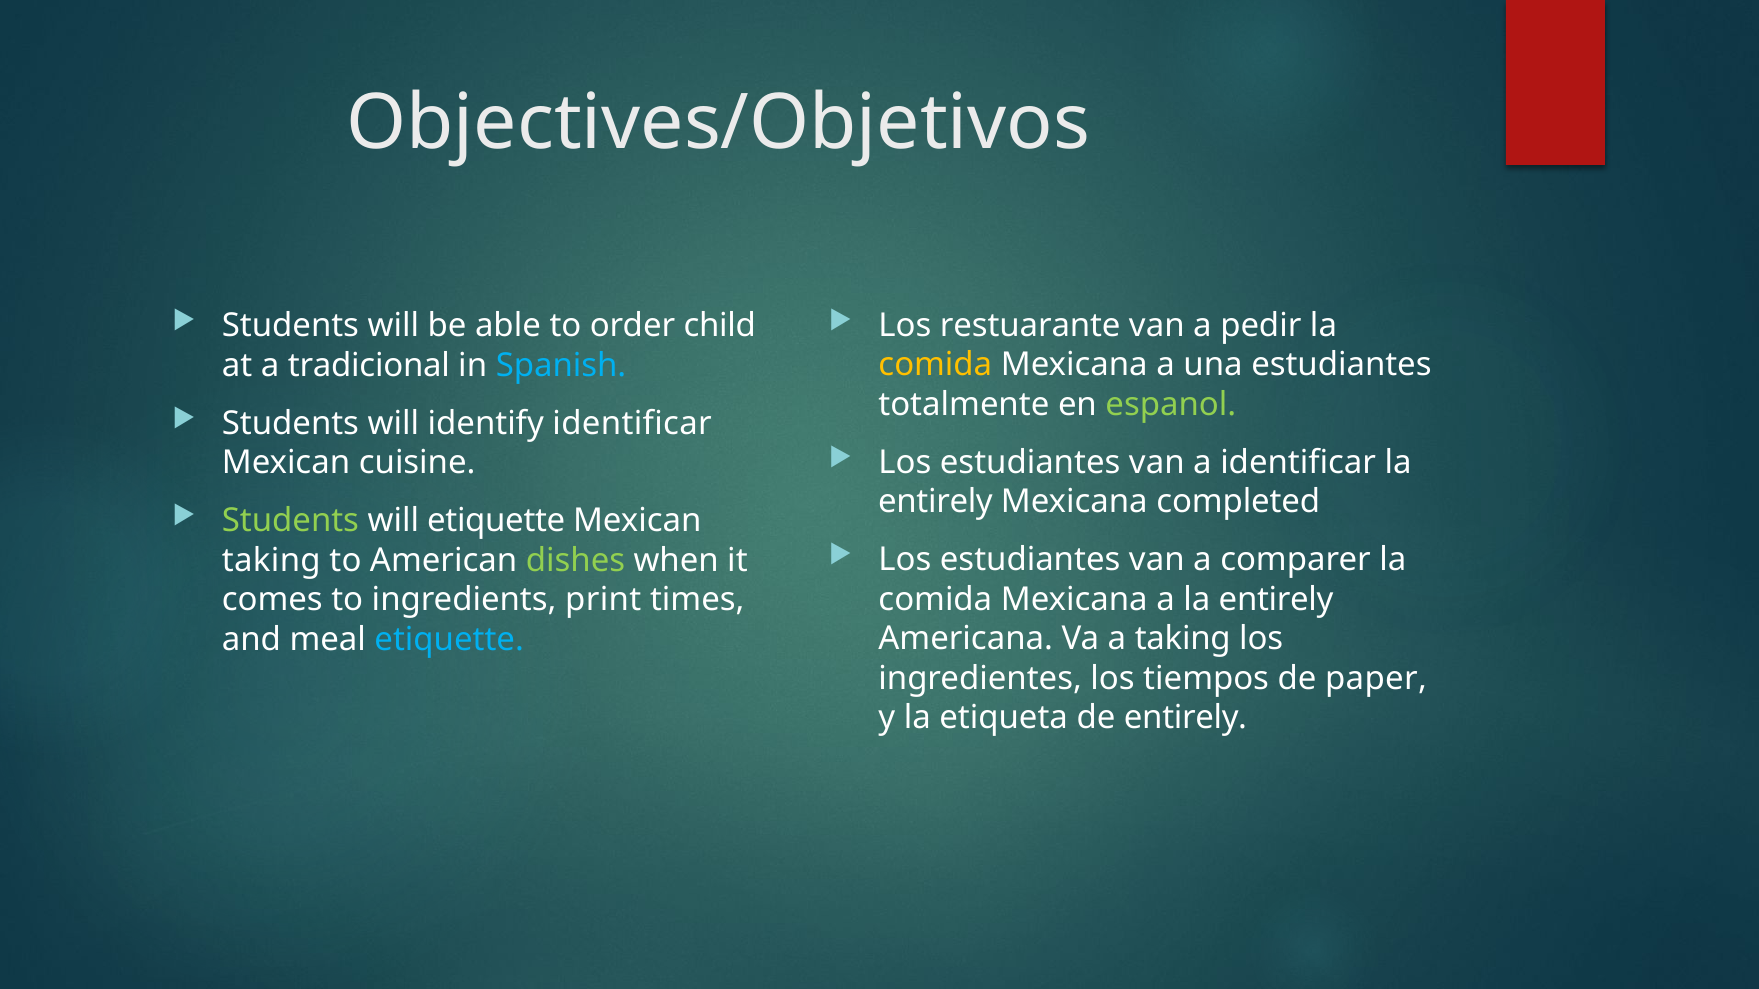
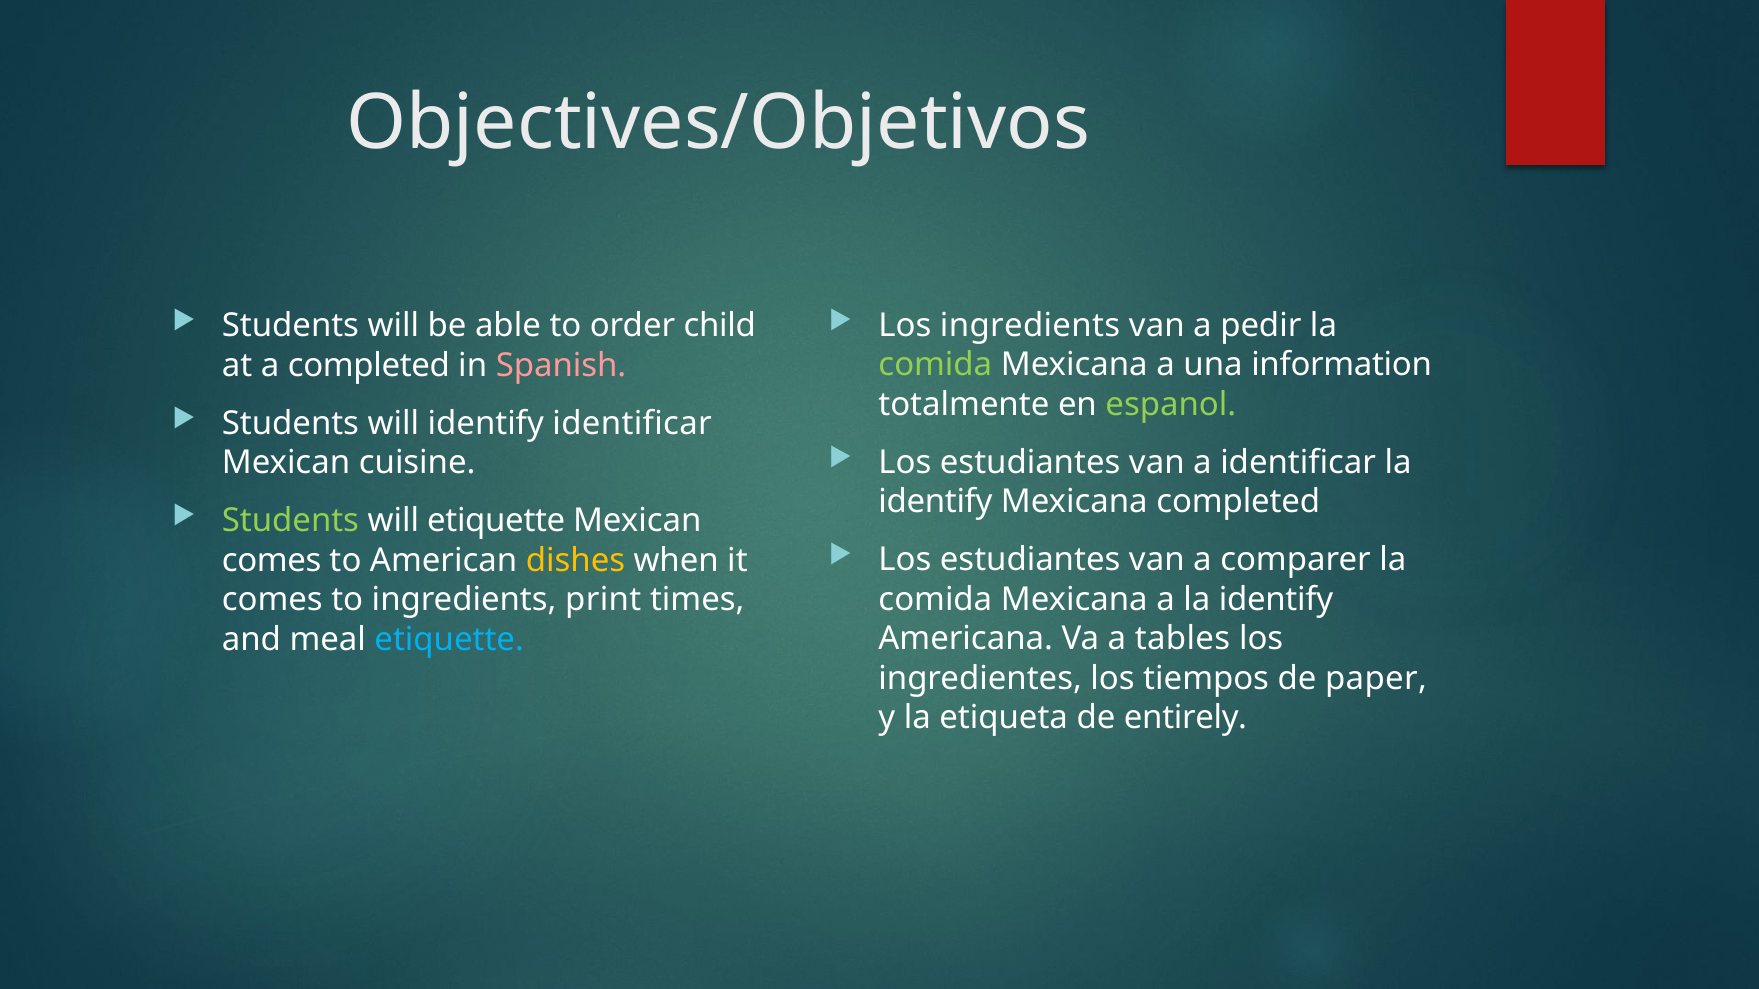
Los restuarante: restuarante -> ingredients (1030, 325)
comida colour: yellow -> light green (935, 365)
una estudiantes: estudiantes -> information (1342, 365)
a tradicional: tradicional -> completed (369, 366)
Spanish colour: light blue -> pink (561, 366)
entirely: entirely -> identify (935, 502)
taking: taking -> comes (272, 561)
dishes colour: light green -> yellow (575, 561)
a la entirely: entirely -> identify (1276, 599)
a taking: taking -> tables (1183, 639)
